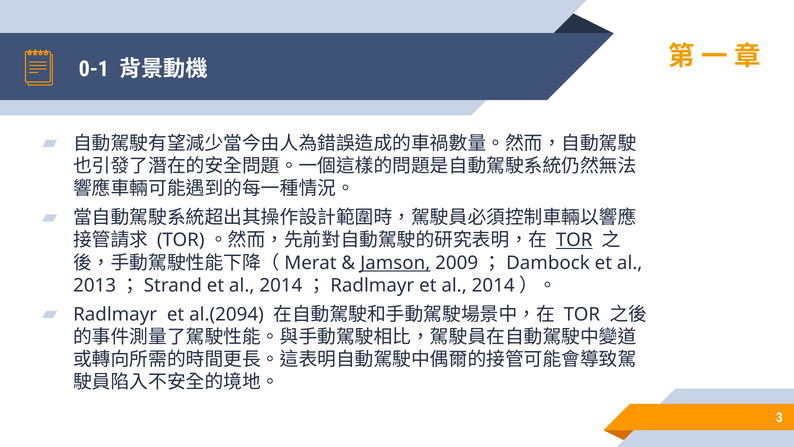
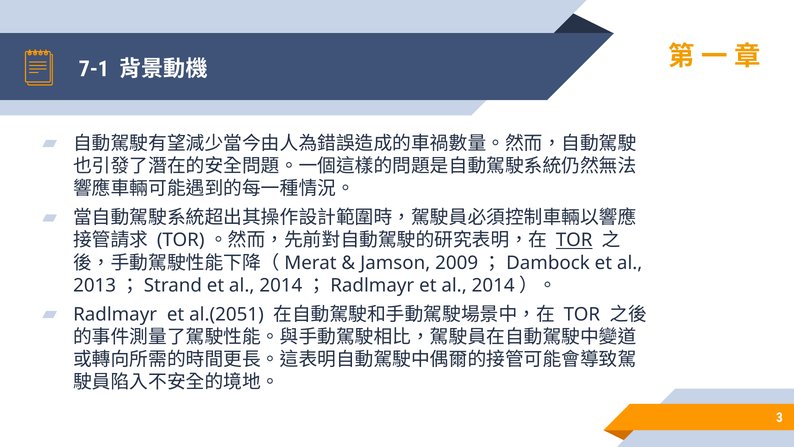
0-1: 0-1 -> 7-1 (94, 69)
Jamson underline: present -> none (395, 263)
al.(2094: al.(2094 -> al.(2051 (226, 314)
